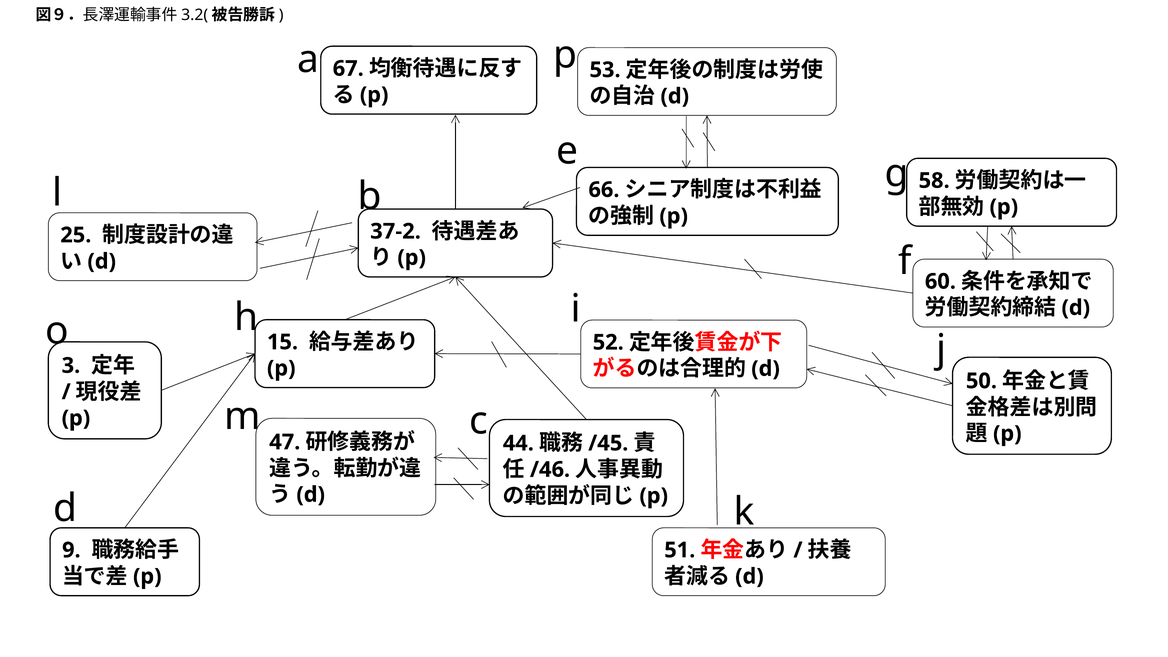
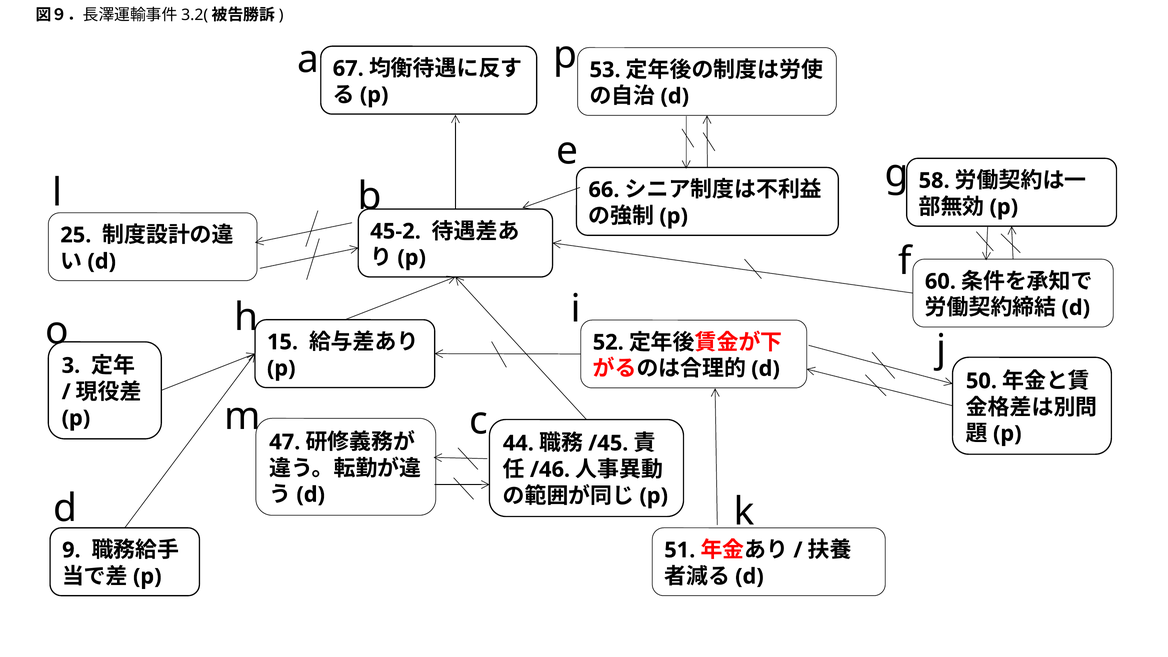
37-2: 37-2 -> 45-2 (396, 231)
